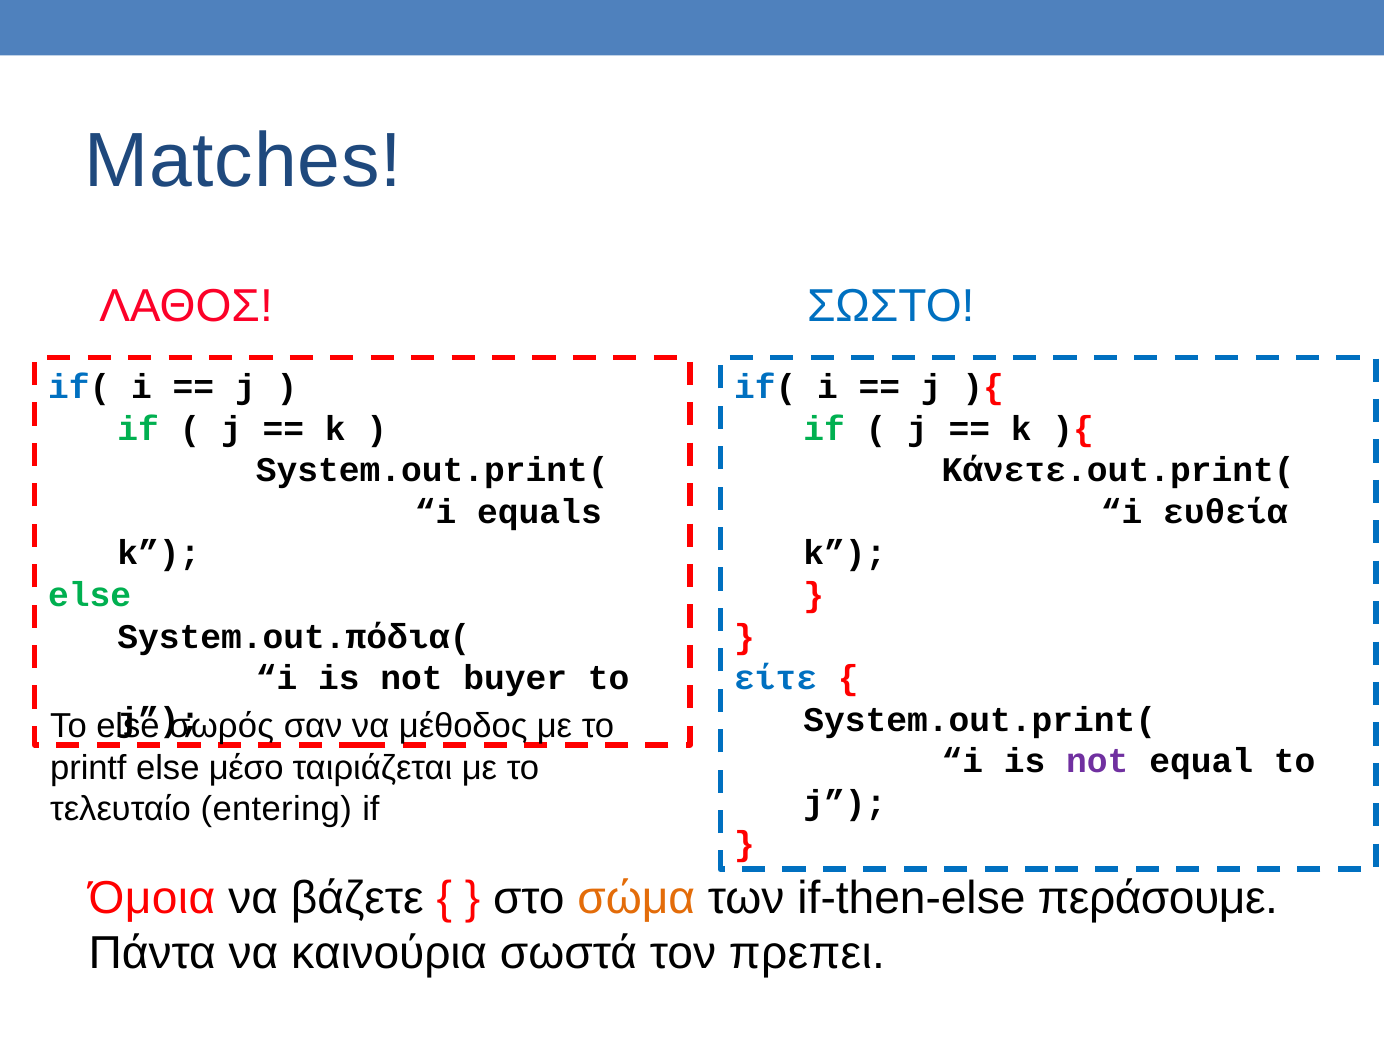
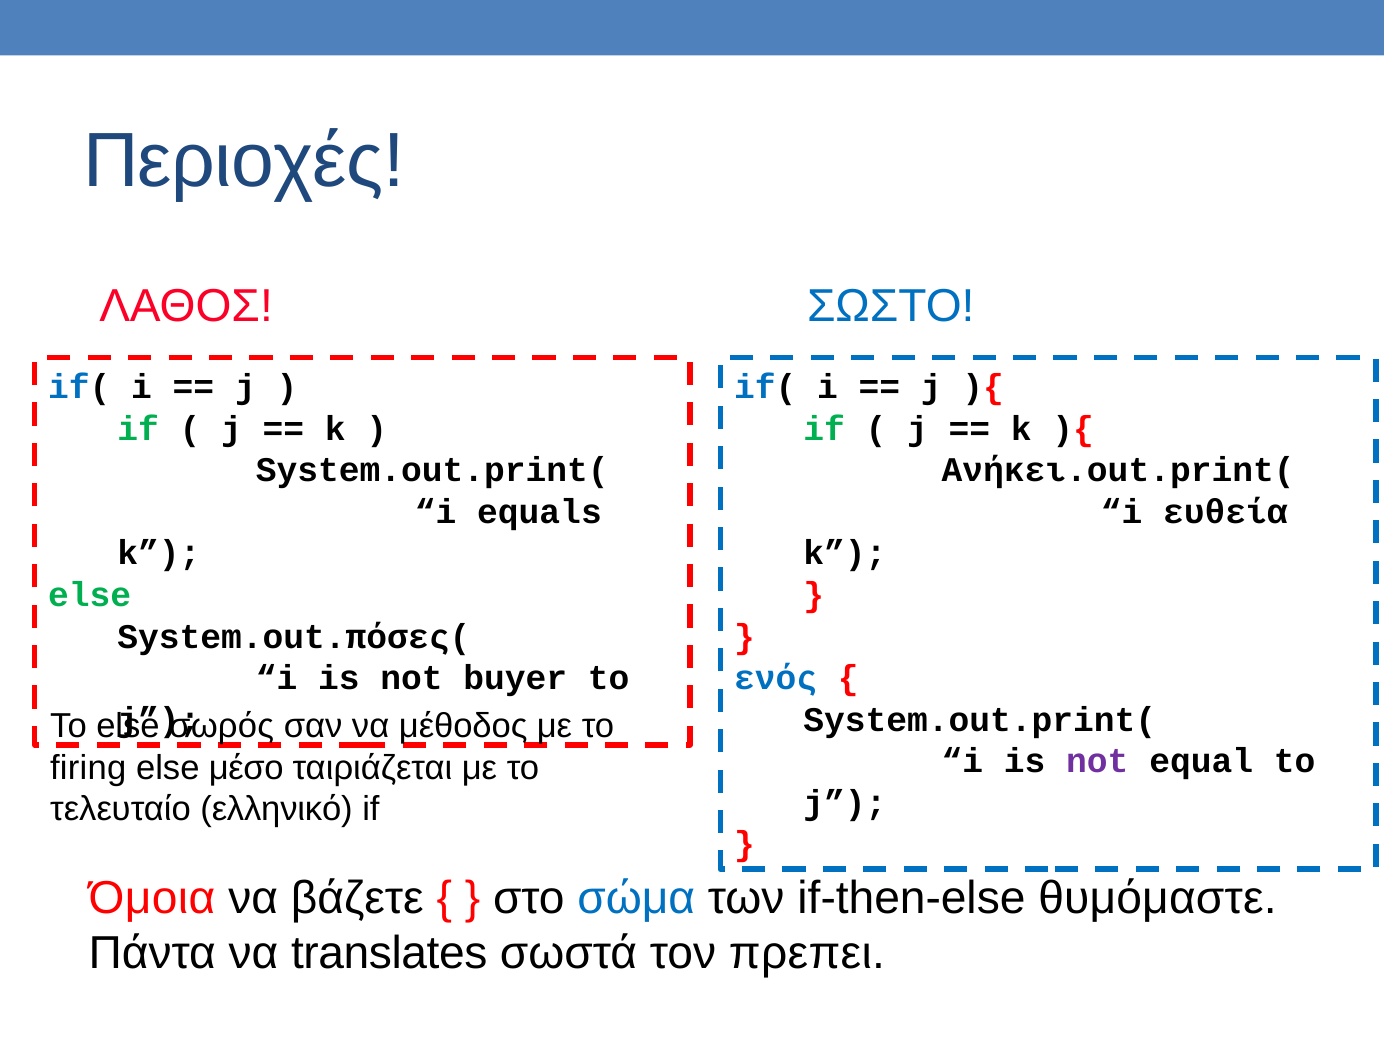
Matches: Matches -> Περιοχές (244, 161)
Κάνετε.out.print(: Κάνετε.out.print( -> Ανήκει.out.print( (1118, 471)
System.out.πόδια(: System.out.πόδια( -> System.out.πόσες( (294, 637)
είτε: είτε -> ενός (776, 678)
printf: printf -> firing (88, 768)
entering: entering -> ελληνικό (277, 809)
σώμα colour: orange -> blue (636, 898)
περάσουμε: περάσουμε -> θυμόμαστε (1157, 898)
καινούρια: καινούρια -> translates (389, 954)
